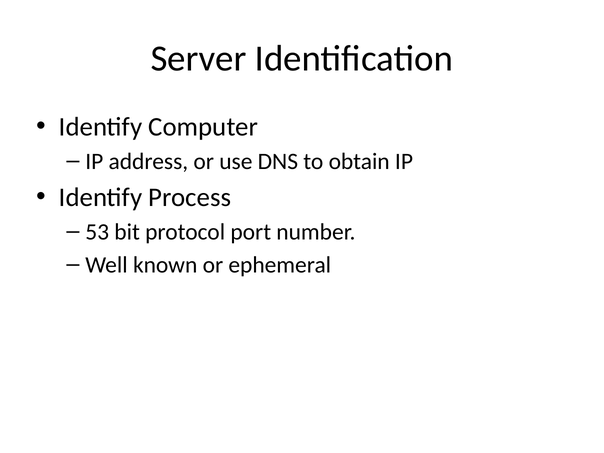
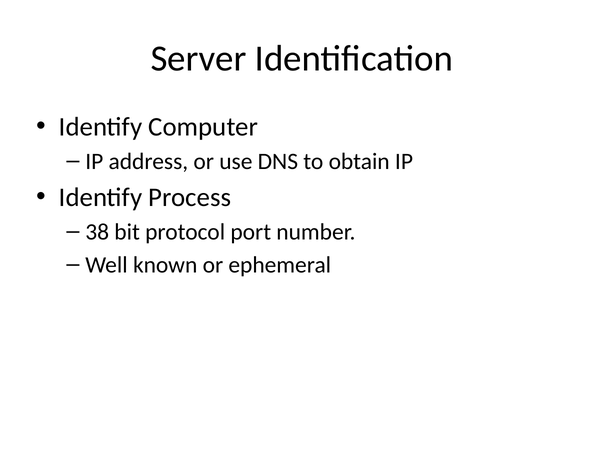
53: 53 -> 38 (97, 232)
